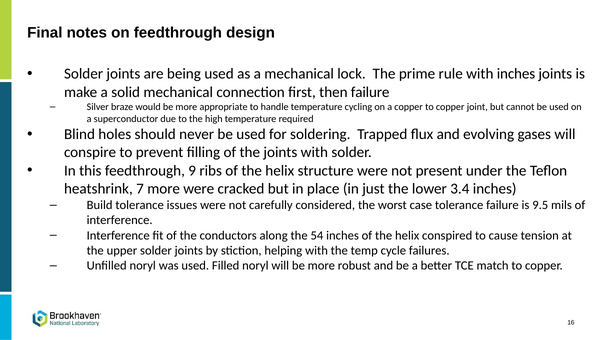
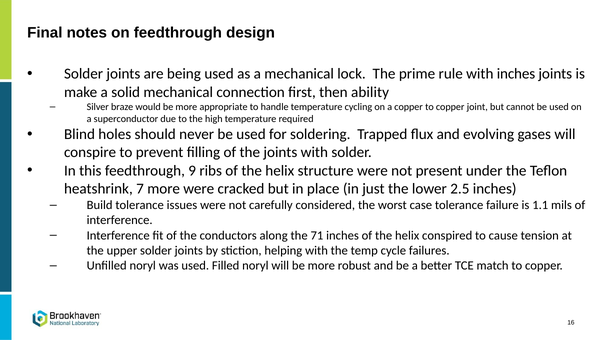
then failure: failure -> ability (370, 92)
3.4: 3.4 -> 2.5 (460, 189)
9.5: 9.5 -> 1.1 (540, 205)
54: 54 -> 71 (317, 236)
